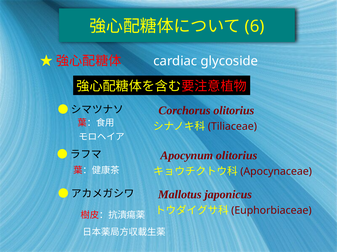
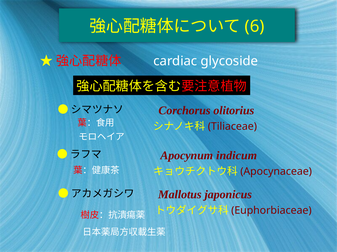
Apocynum olitorius: olitorius -> indicum (237, 156)
